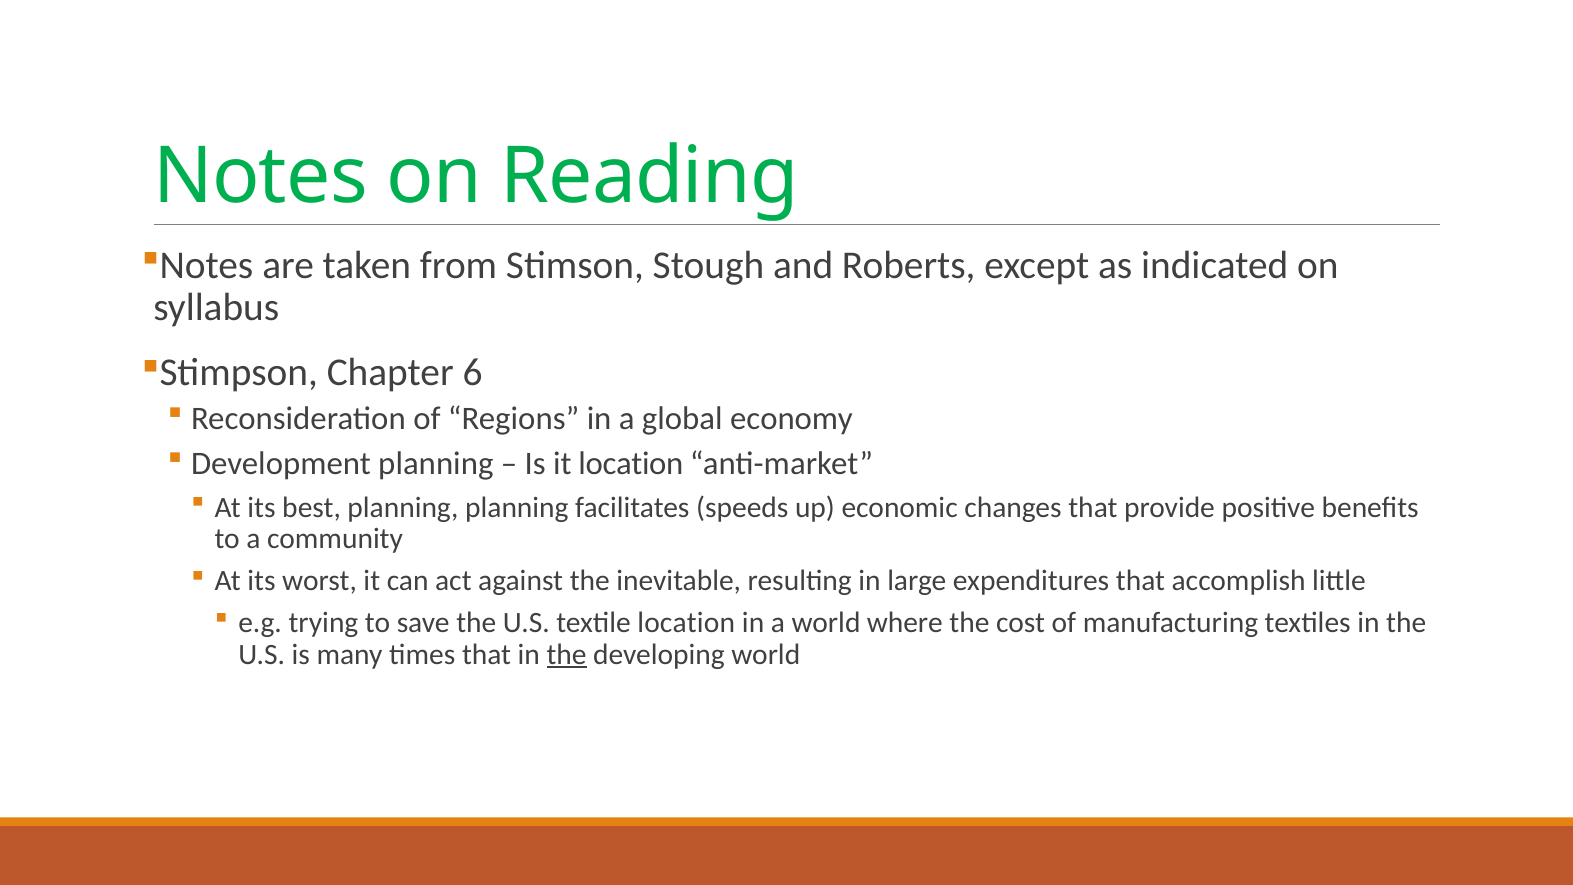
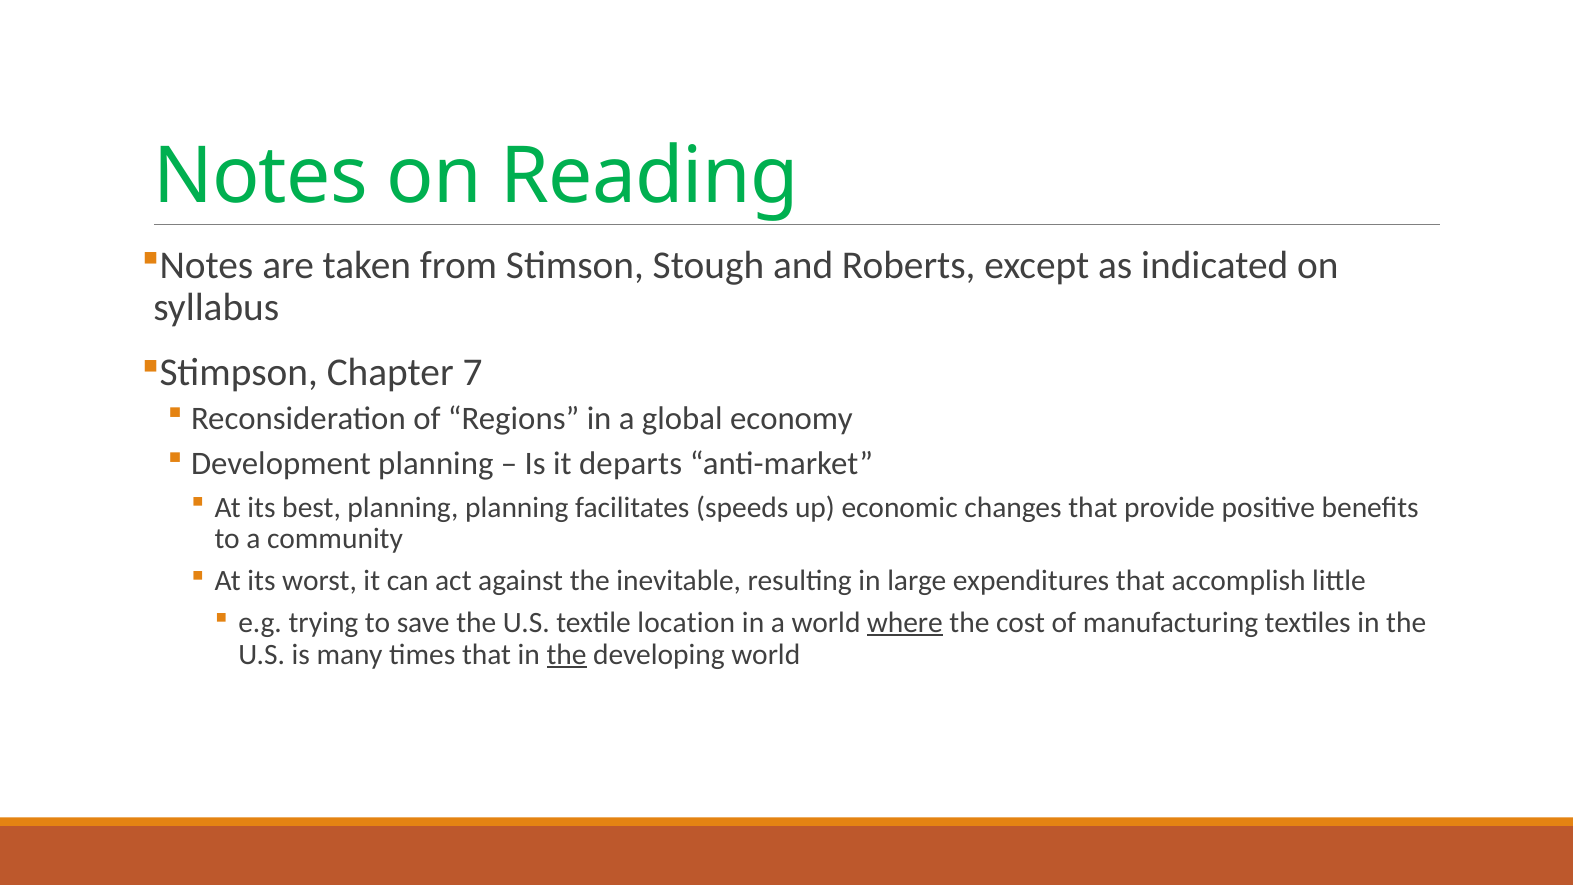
6: 6 -> 7 (473, 373)
it location: location -> departs (631, 464)
where underline: none -> present (905, 623)
